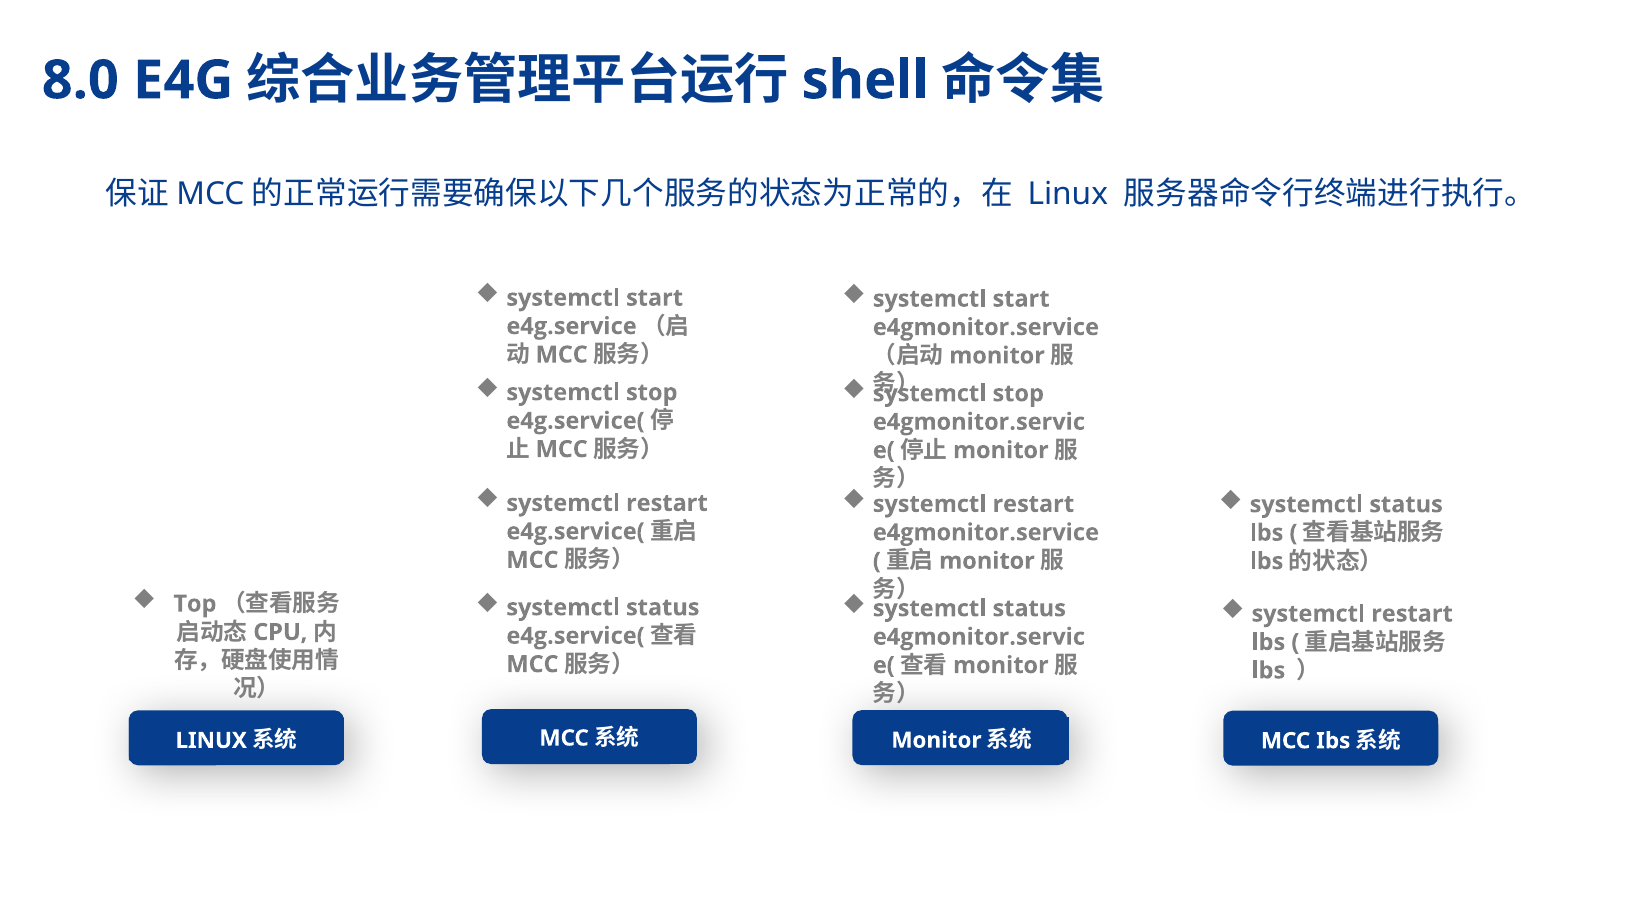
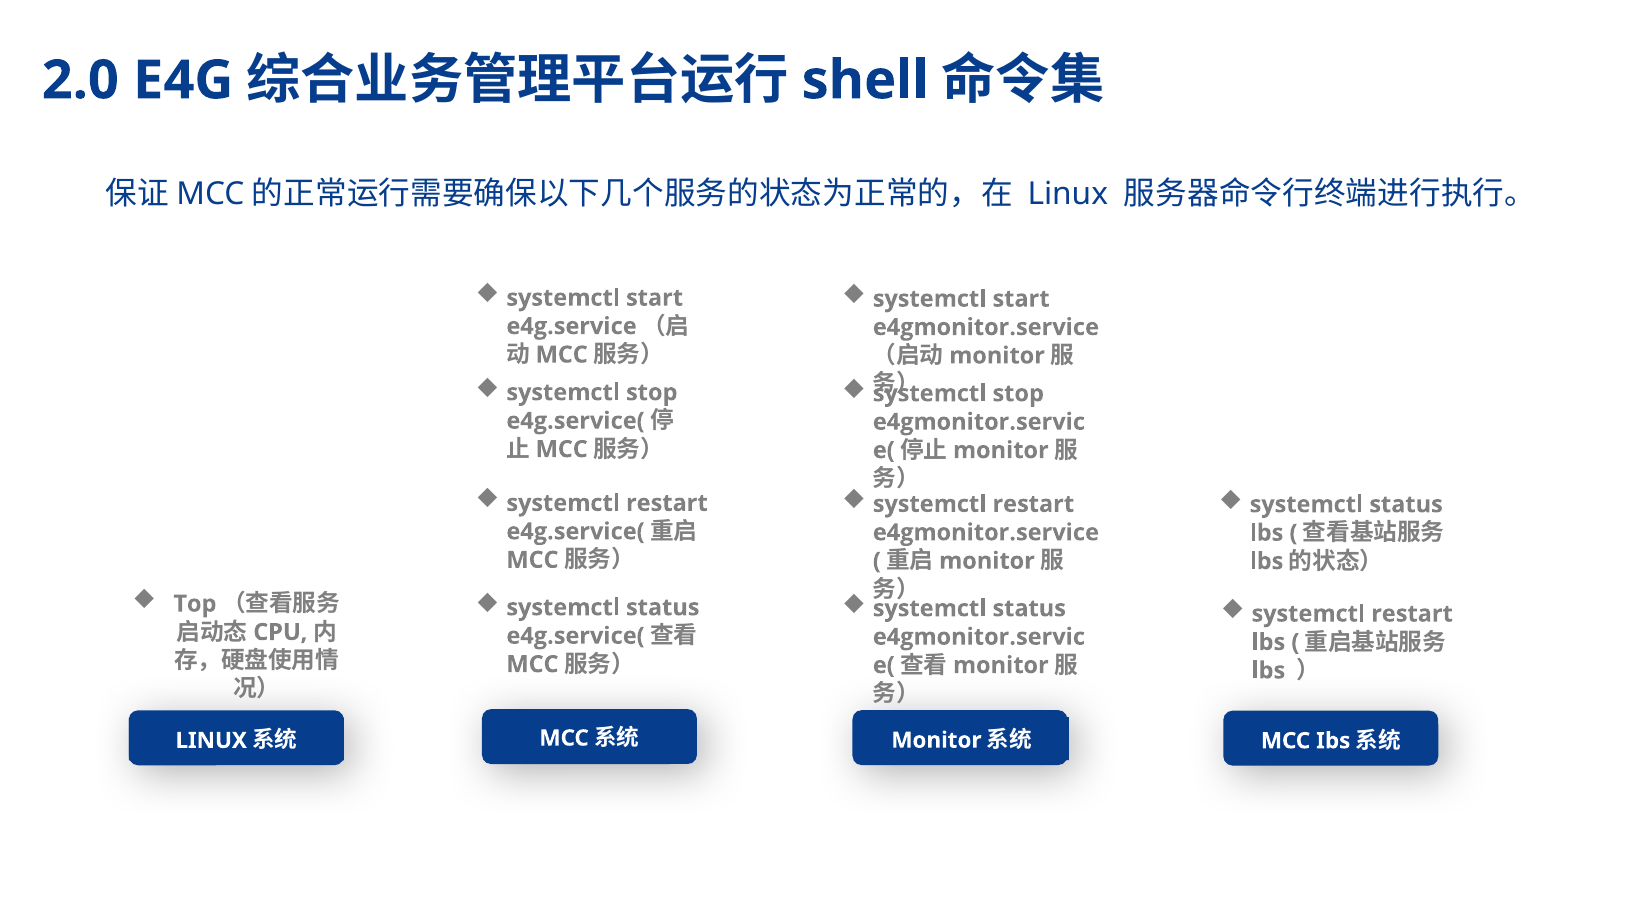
8.0: 8.0 -> 2.0 (80, 80)
